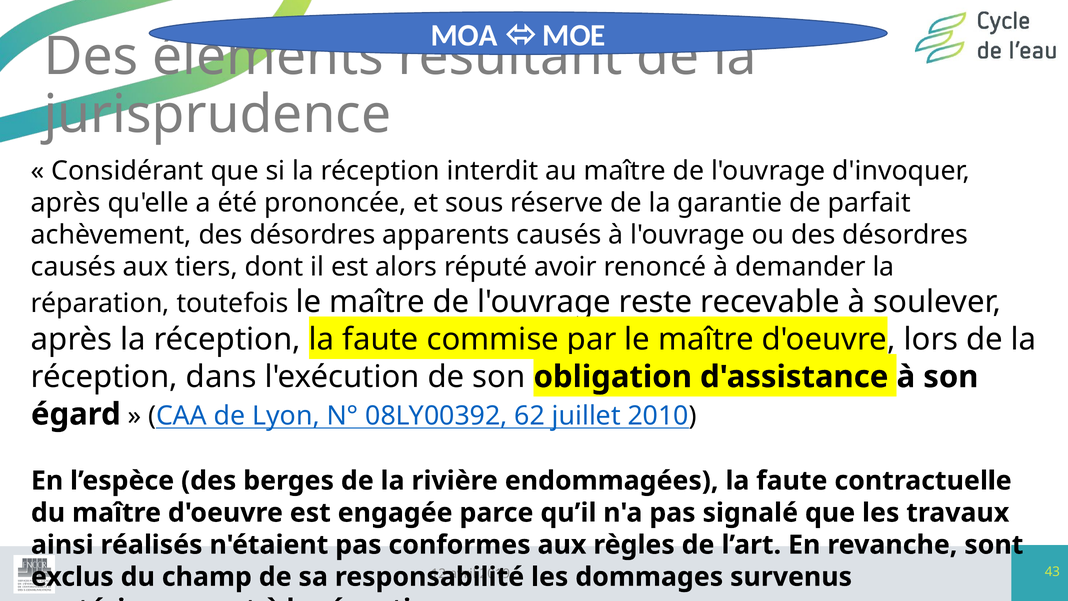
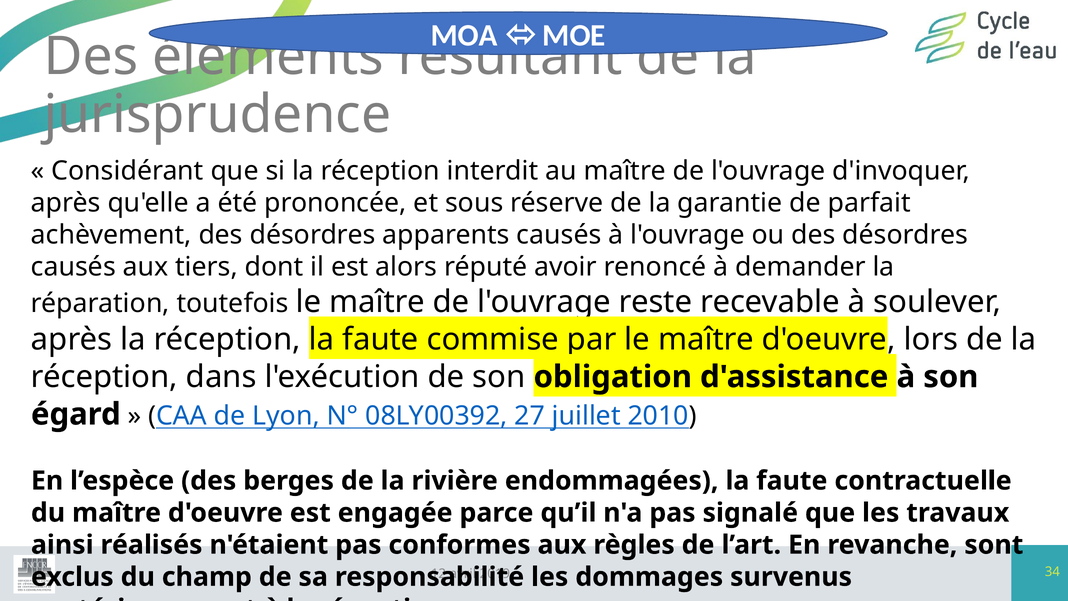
62: 62 -> 27 (530, 416)
43: 43 -> 34 (1052, 572)
